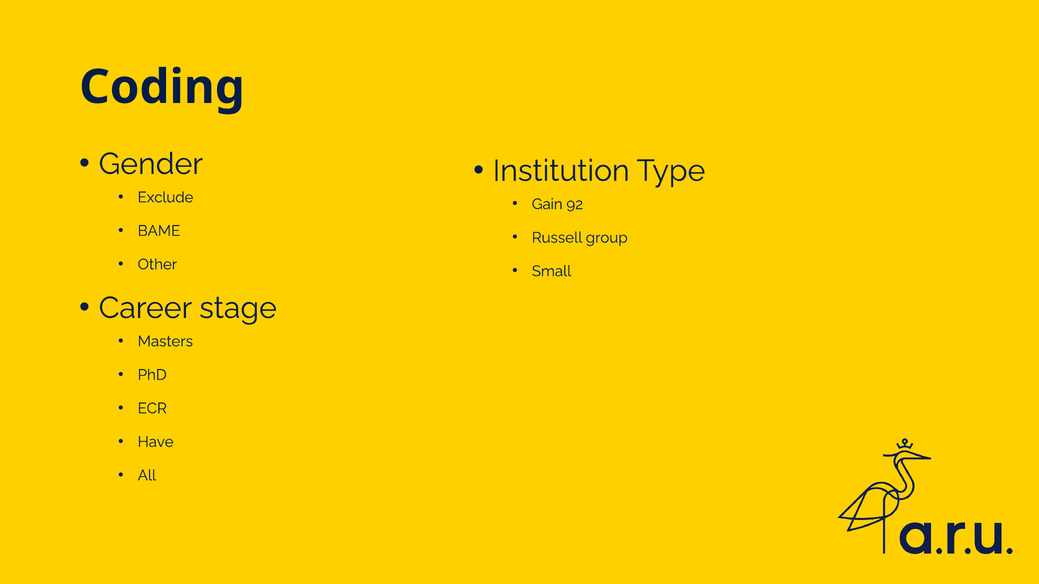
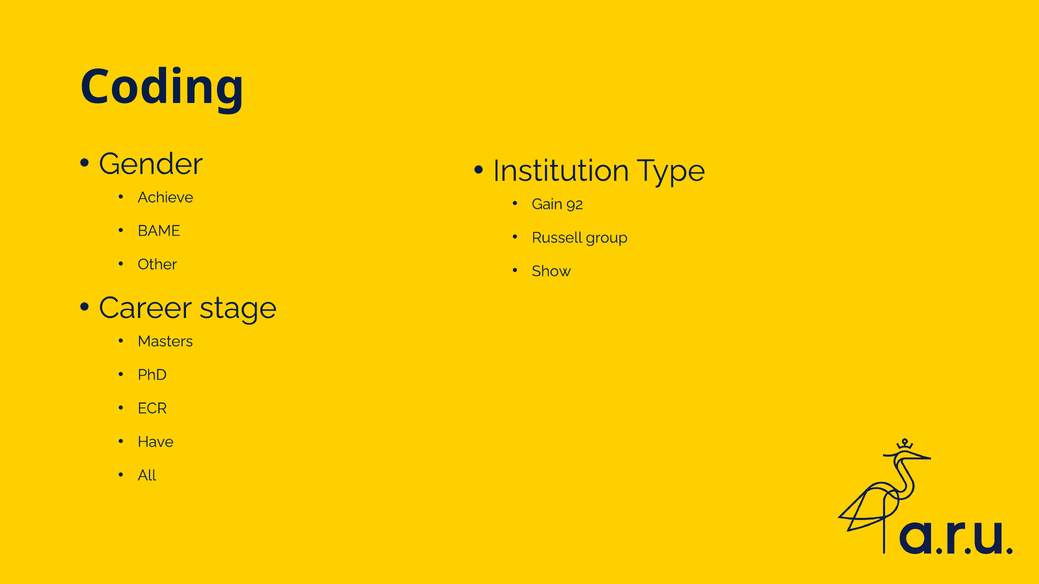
Exclude: Exclude -> Achieve (166, 197)
Small: Small -> Show (552, 271)
